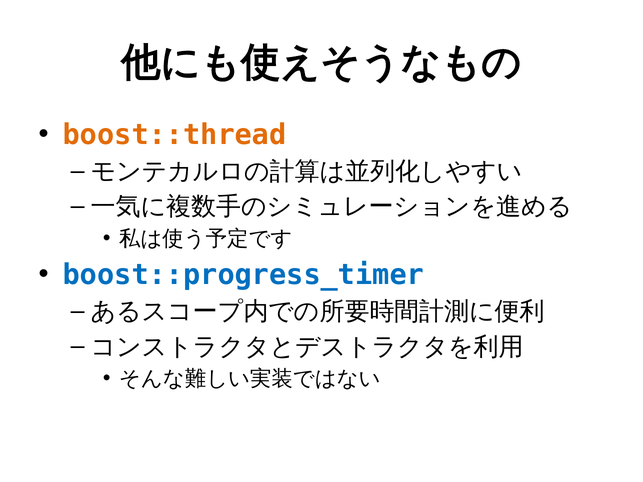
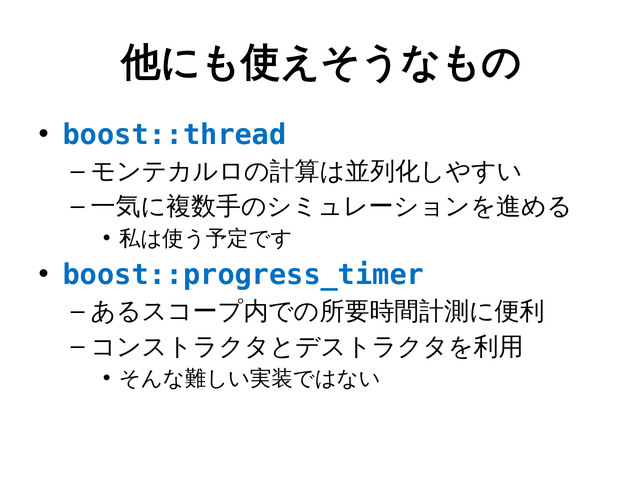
boost::thread colour: orange -> blue (175, 135)
